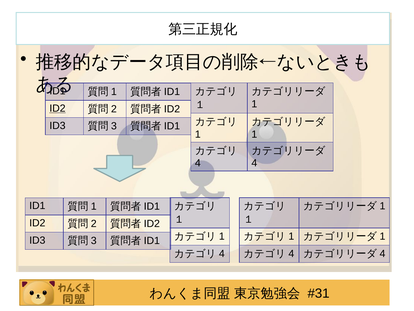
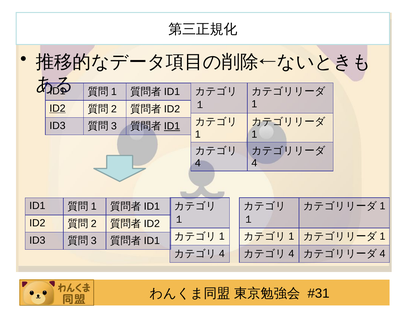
ID1 underline: none -> present (172, 126)
